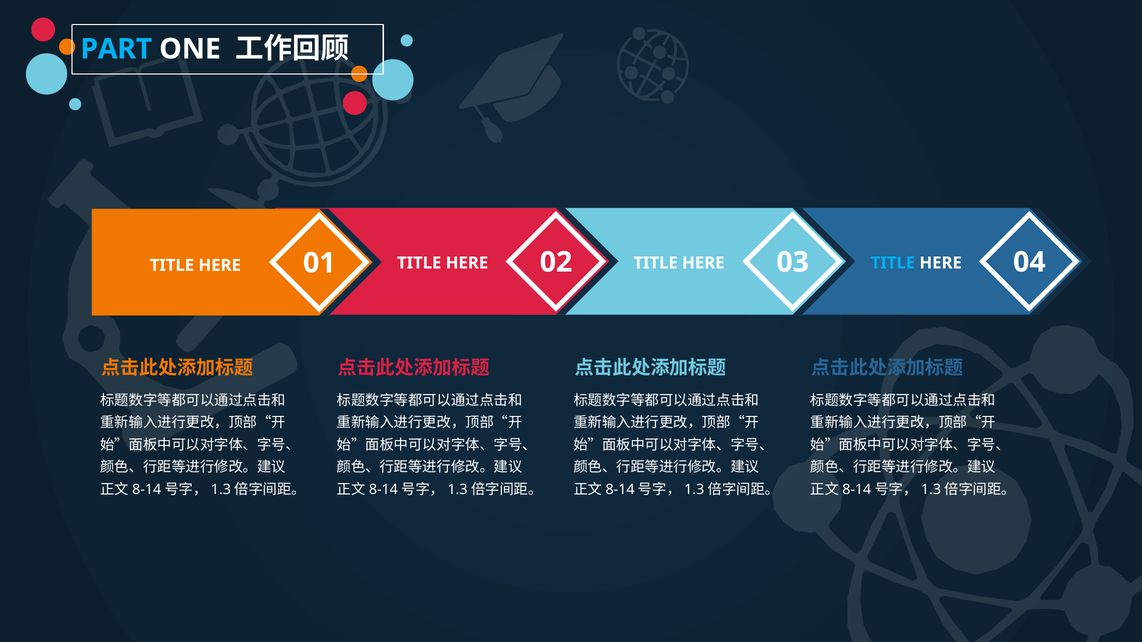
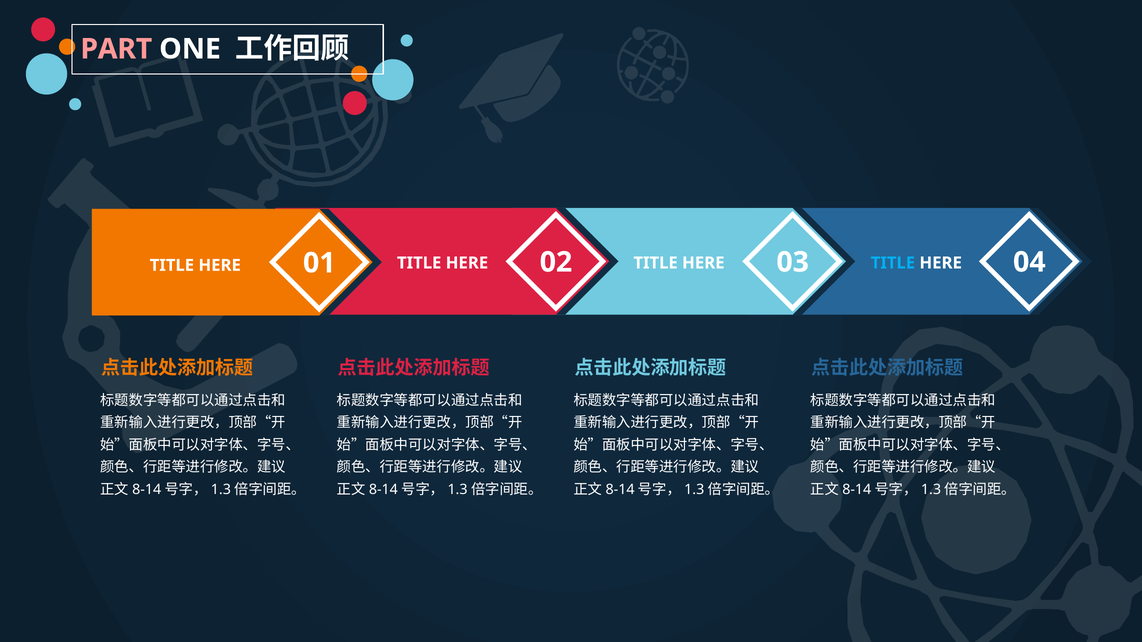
PART colour: light blue -> pink (116, 49)
